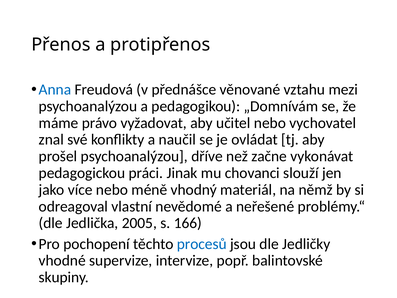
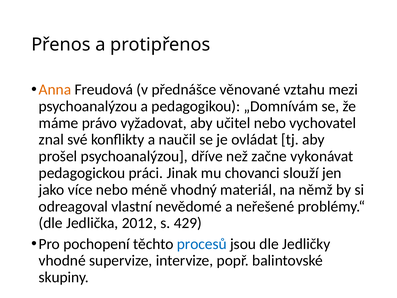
Anna colour: blue -> orange (55, 89)
2005: 2005 -> 2012 (139, 223)
166: 166 -> 429 (188, 223)
